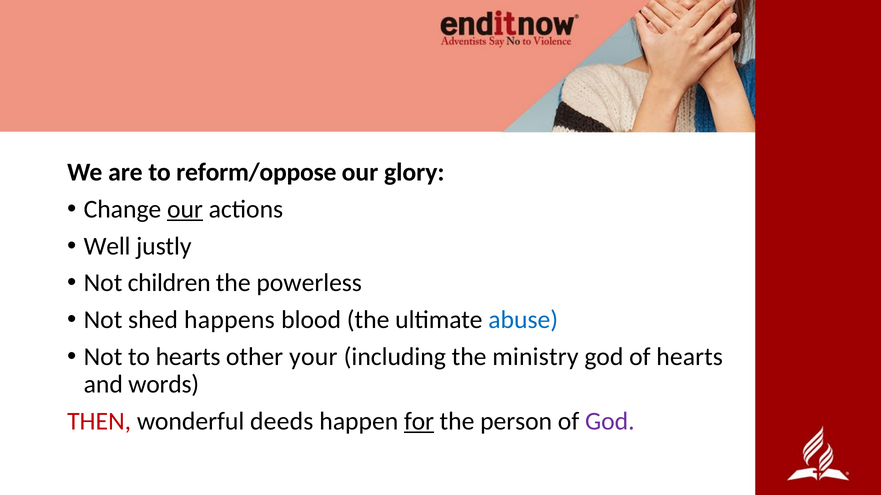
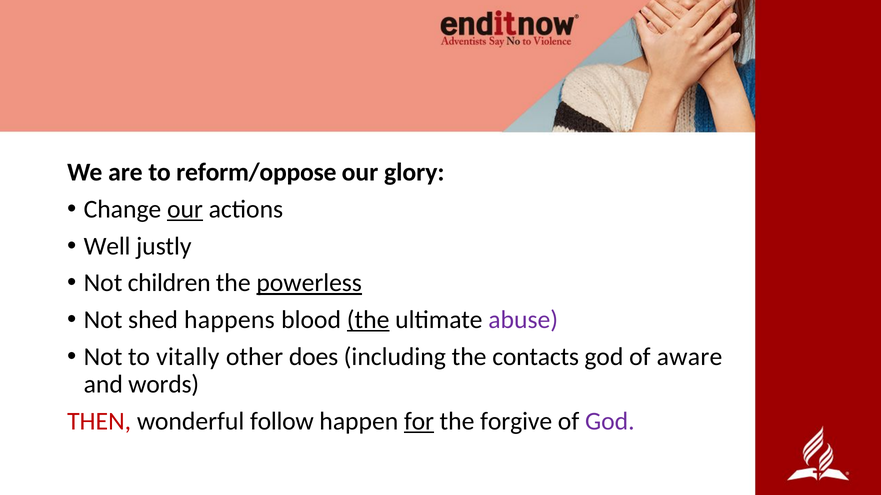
powerless underline: none -> present (309, 283)
the underline: none -> present (368, 320)
abuse colour: blue -> purple (523, 320)
to hearts: hearts -> vitally (188, 357)
your: your -> does (314, 357)
ministry: ministry -> contacts (536, 357)
of hearts: hearts -> aware (690, 357)
deeds: deeds -> follow (282, 422)
person: person -> forgive (516, 422)
